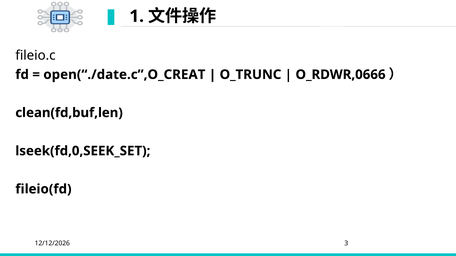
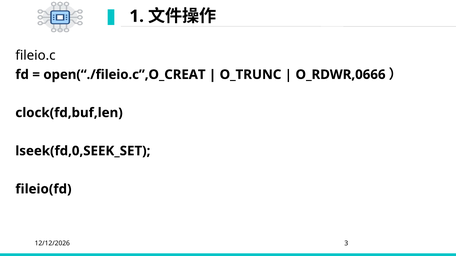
open(“./date.c”,O_CREAT: open(“./date.c”,O_CREAT -> open(“./fileio.c”,O_CREAT (124, 75)
clean(fd,buf,len: clean(fd,buf,len -> clock(fd,buf,len (69, 113)
